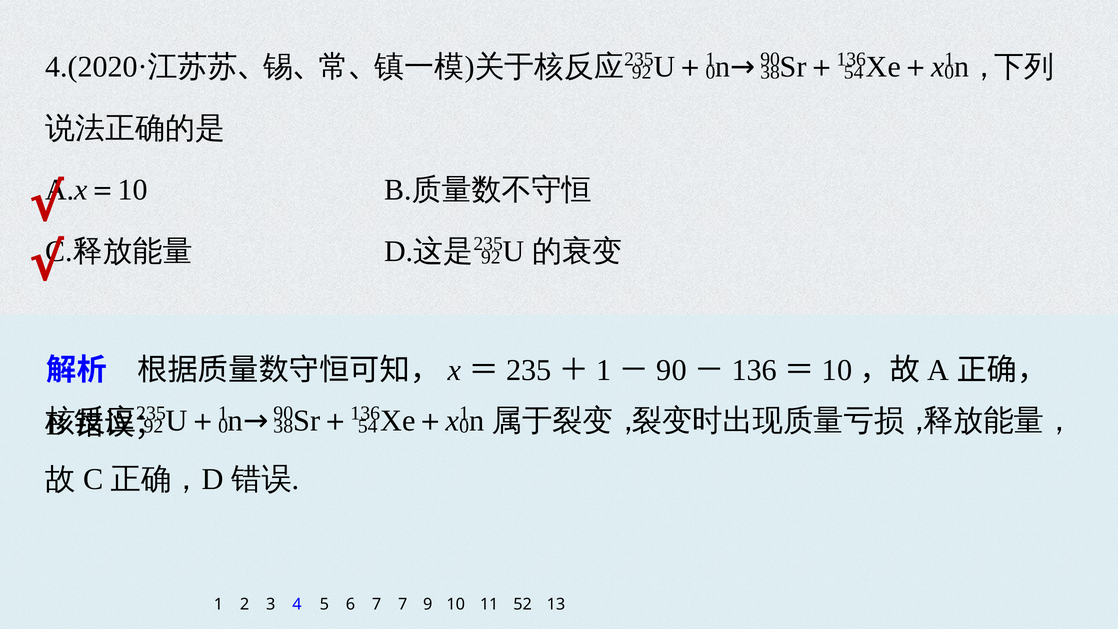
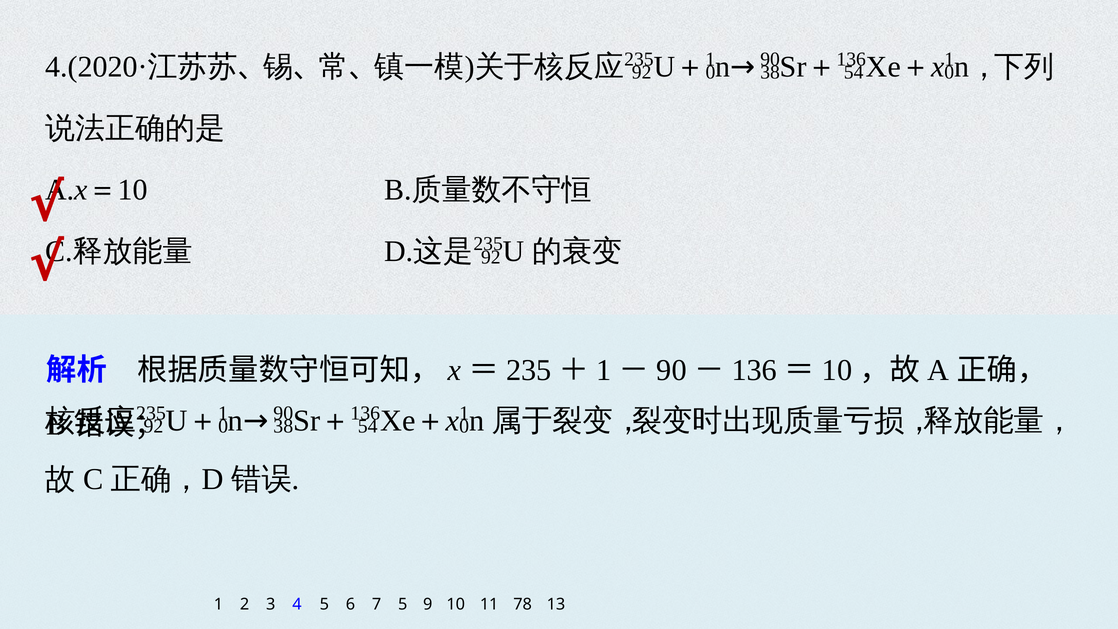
7 7: 7 -> 5 (403, 604)
52: 52 -> 78 (523, 604)
